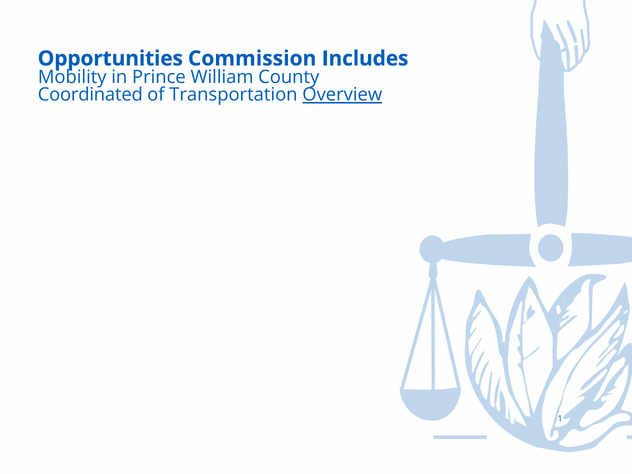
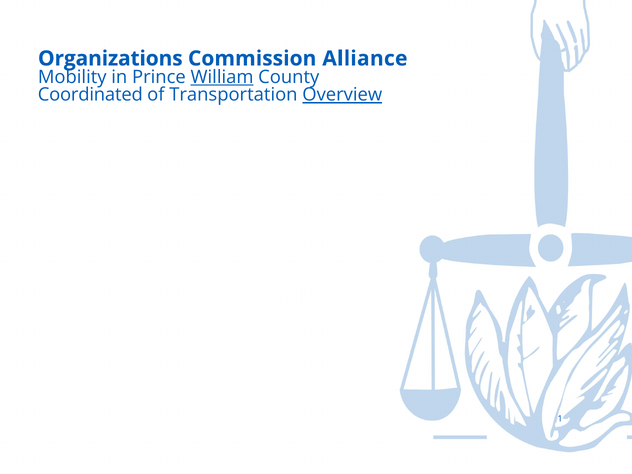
Opportunities: Opportunities -> Organizations (110, 59)
Includes: Includes -> Alliance (365, 59)
William underline: none -> present (222, 77)
